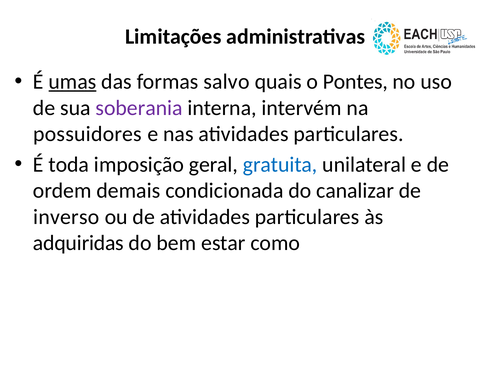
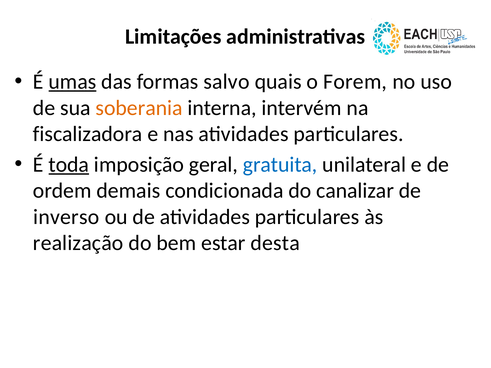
Pontes: Pontes -> Forem (355, 82)
soberania colour: purple -> orange (139, 108)
possuidores: possuidores -> fiscalizadora (88, 134)
toda underline: none -> present (69, 165)
adquiridas: adquiridas -> realização (78, 243)
como: como -> desta (275, 243)
